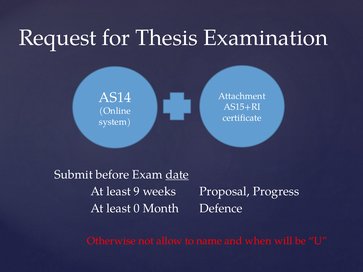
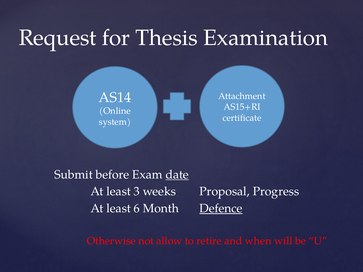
9: 9 -> 3 (137, 192)
0: 0 -> 6 (137, 209)
Defence underline: none -> present (221, 209)
name: name -> retire (209, 241)
